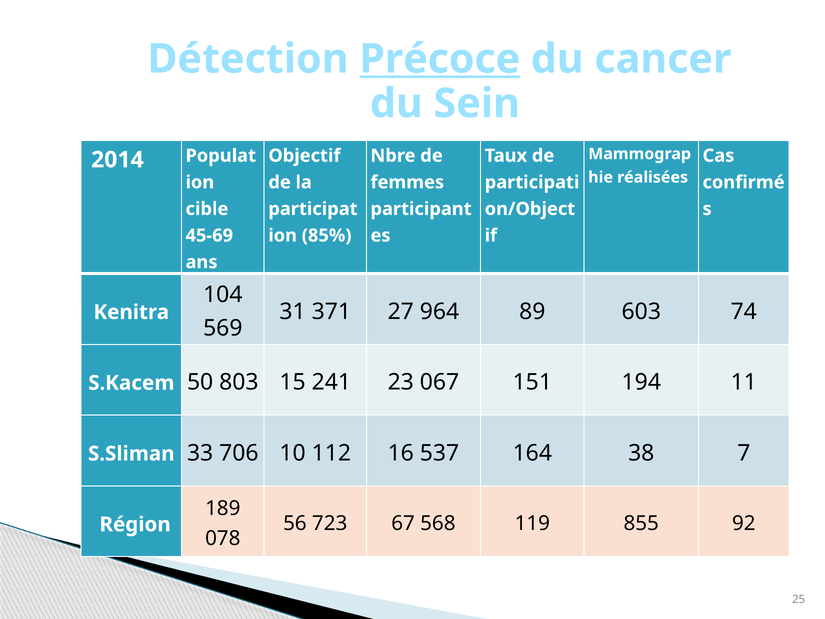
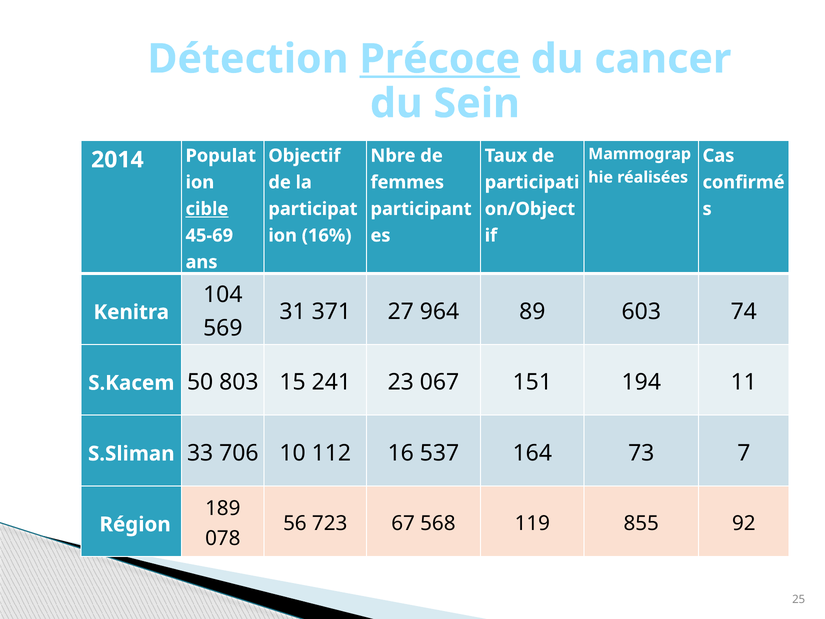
cible underline: none -> present (207, 209)
85%: 85% -> 16% (327, 235)
38: 38 -> 73 (641, 453)
